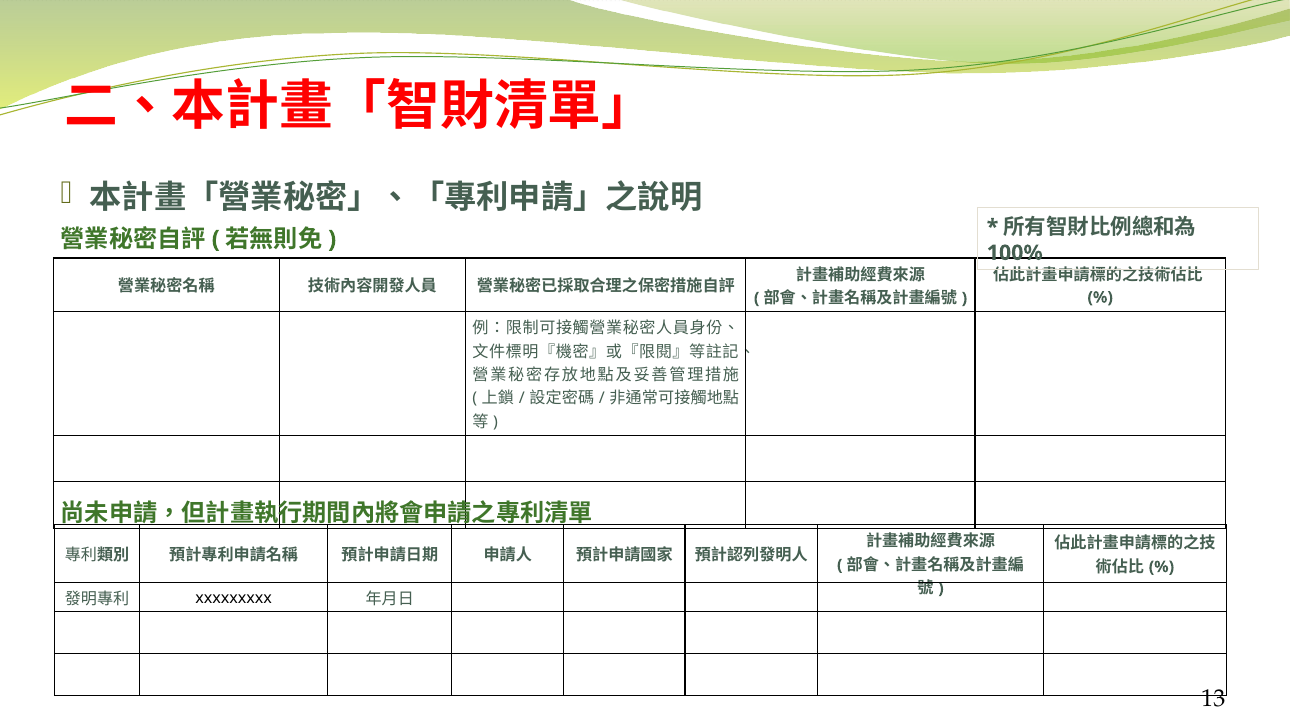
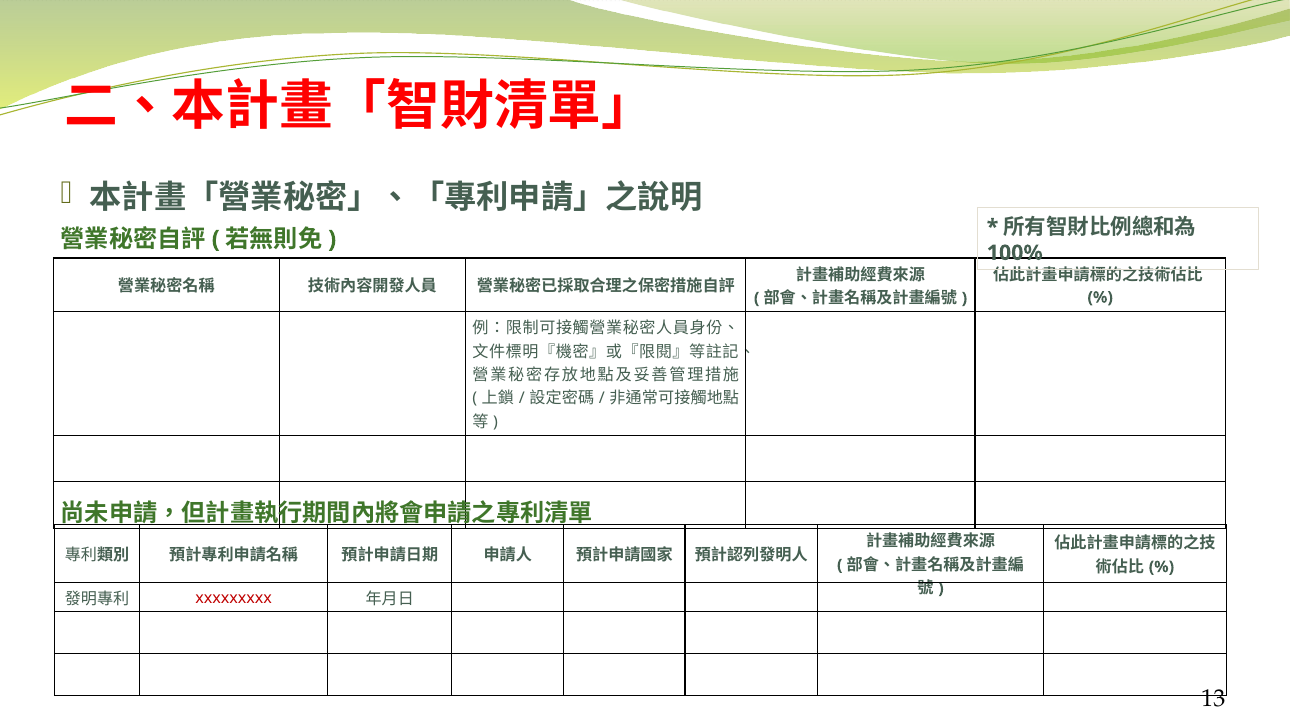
xxxxxxxxx colour: black -> red (234, 597)
